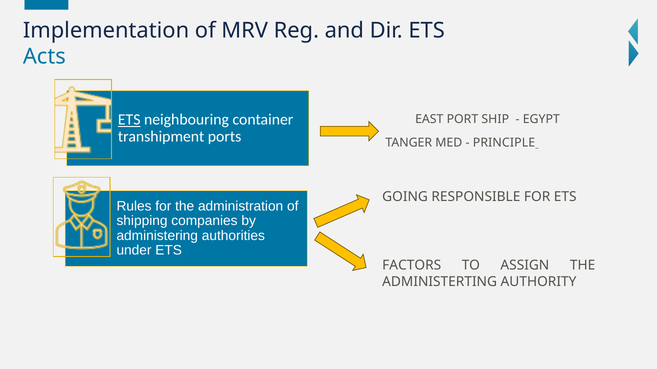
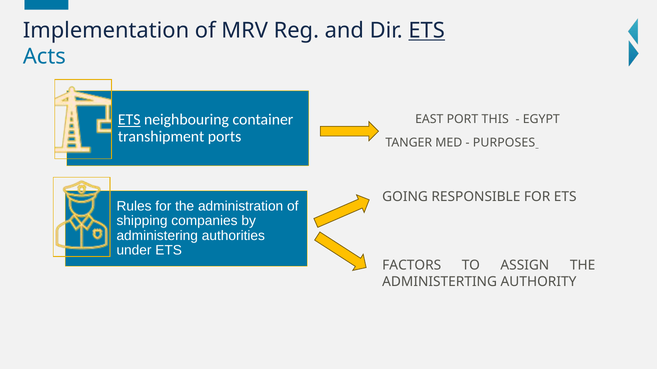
ETS underline: none -> present (427, 31)
SHIP: SHIP -> THIS (495, 119)
PRINCIPLE: PRINCIPLE -> PURPOSES (504, 143)
